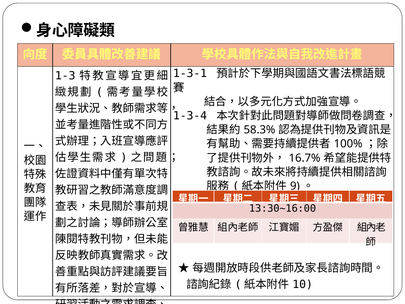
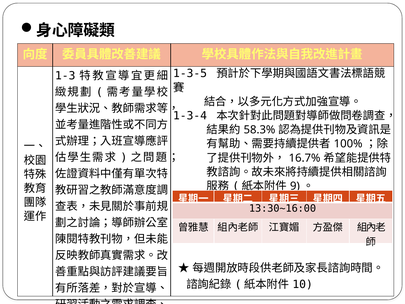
1-3-1: 1-3-1 -> 1-3-5 (190, 74)
